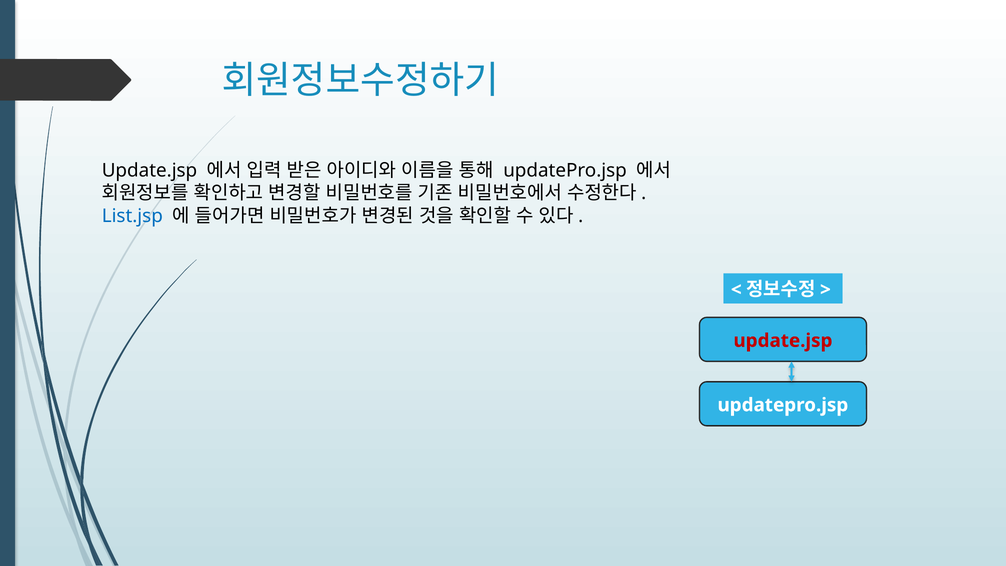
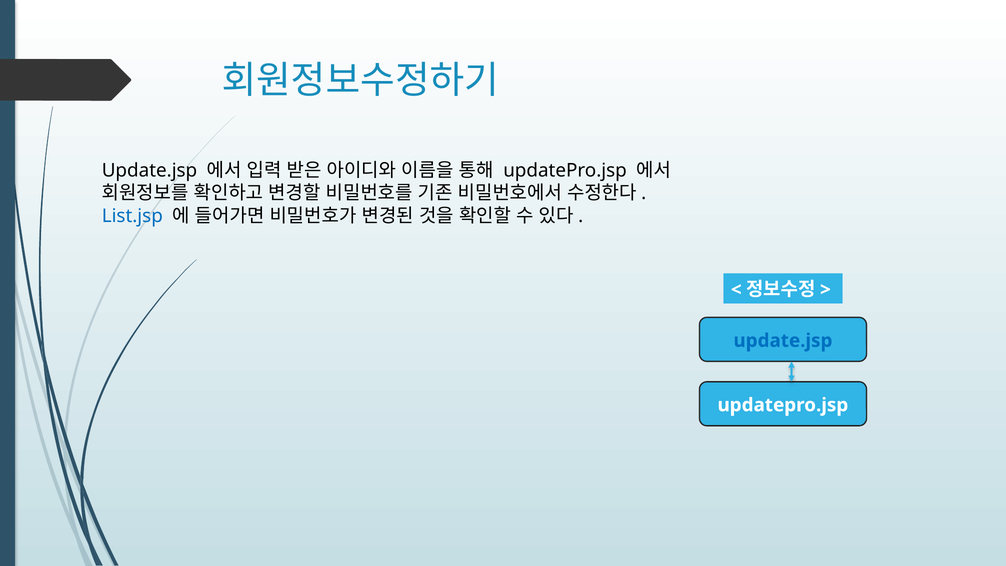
update.jsp colour: red -> blue (783, 341)
